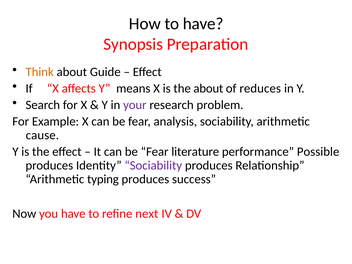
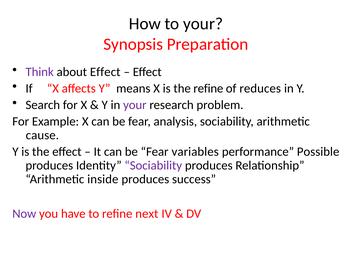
to have: have -> your (203, 24)
Think colour: orange -> purple (40, 72)
about Guide: Guide -> Effect (105, 72)
the about: about -> refine (208, 88)
literature: literature -> variables (195, 152)
typing: typing -> inside (103, 179)
Now colour: black -> purple (24, 214)
